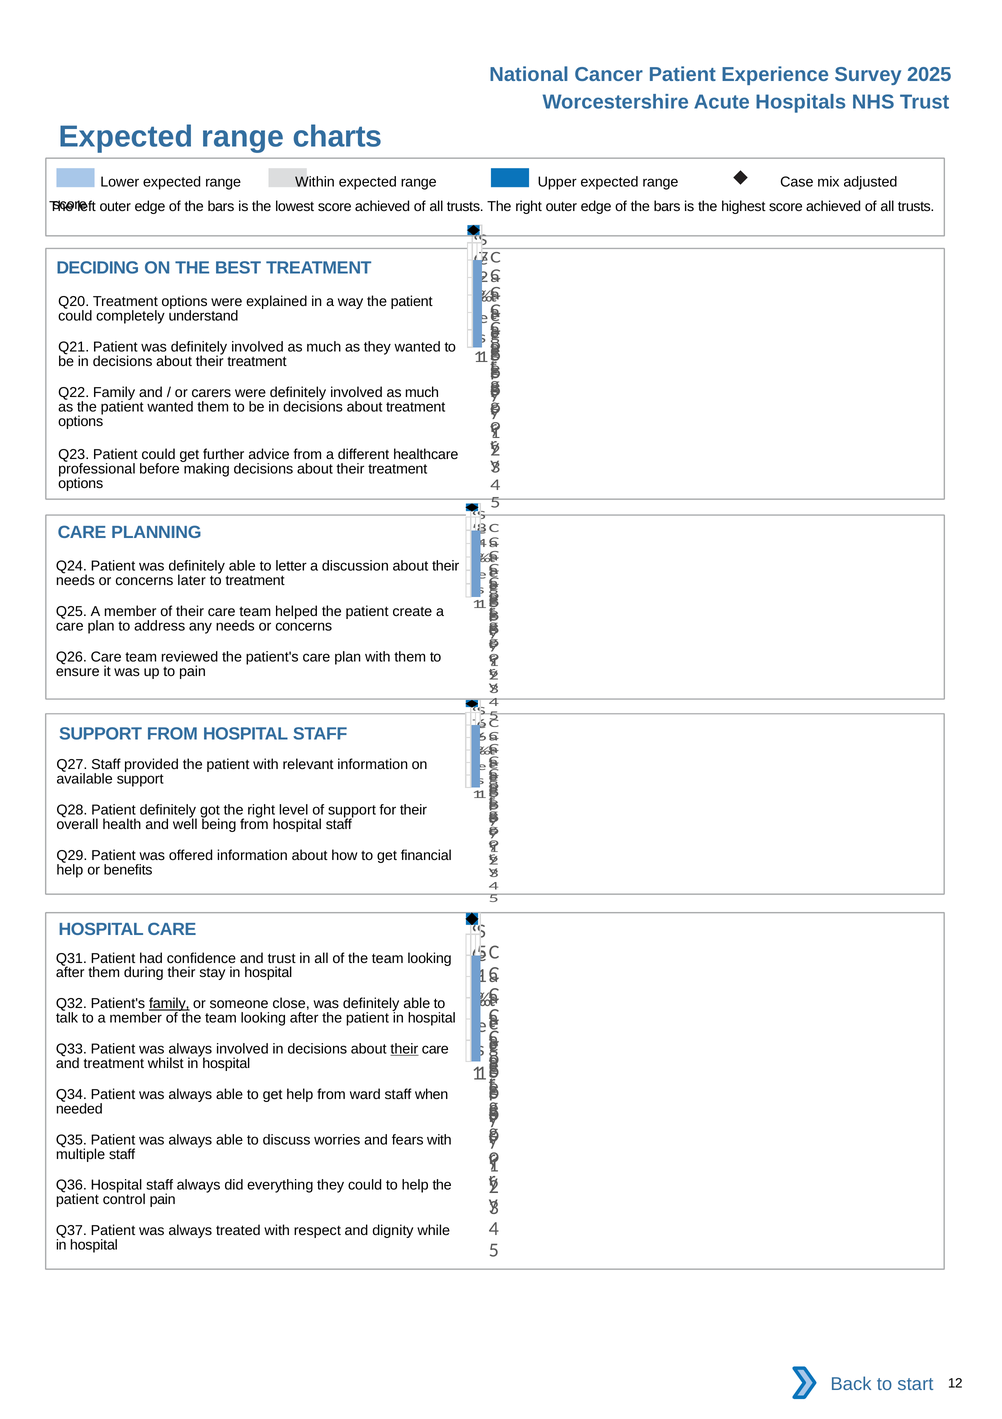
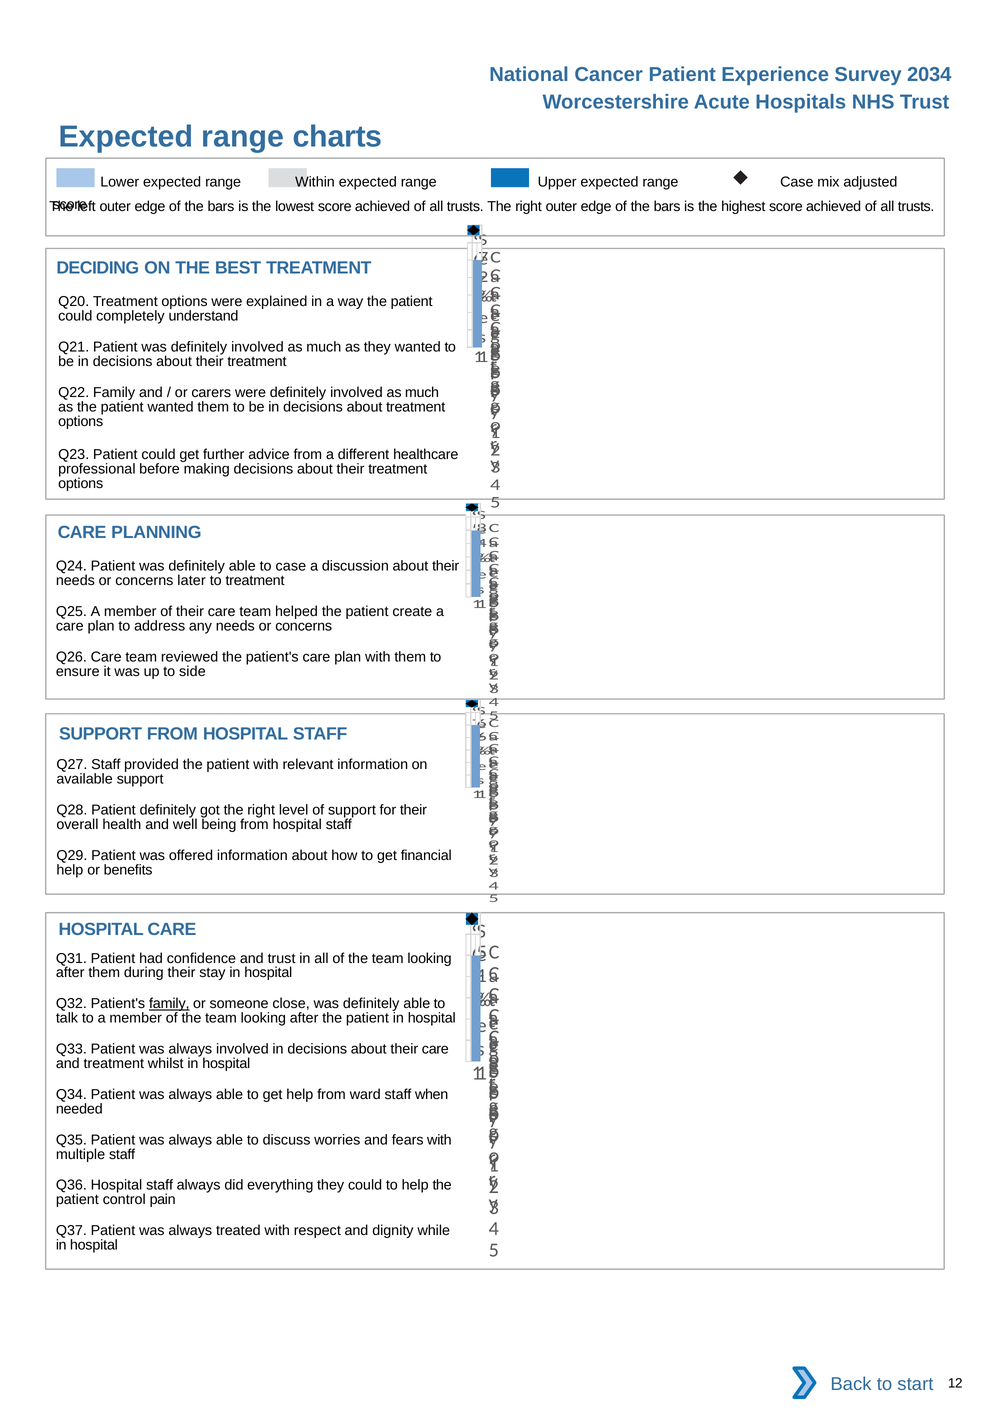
2025: 2025 -> 2034 (929, 75)
to letter: letter -> case (291, 566)
to pain: pain -> side (192, 671)
their underline: present -> none (404, 1048)
